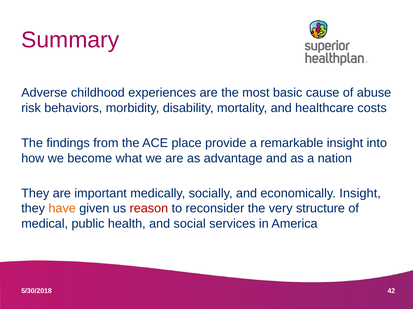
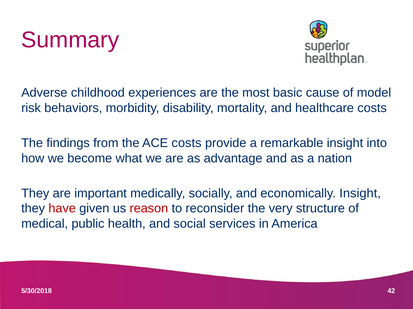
abuse: abuse -> model (374, 93)
ACE place: place -> costs (187, 143)
have colour: orange -> red (62, 209)
